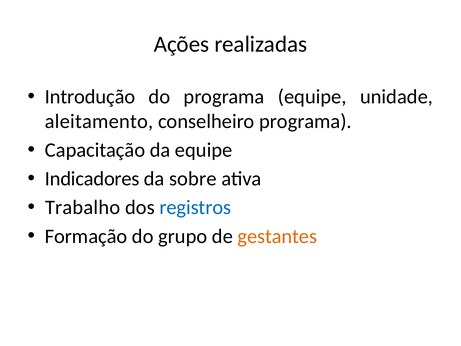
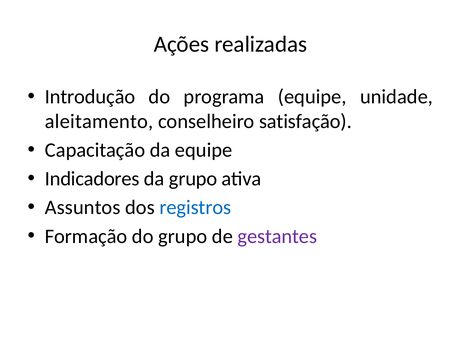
conselheiro programa: programa -> satisfação (305, 121)
da sobre: sobre -> grupo (193, 179)
Trabalho: Trabalho -> Assuntos (83, 207)
gestantes colour: orange -> purple (277, 236)
